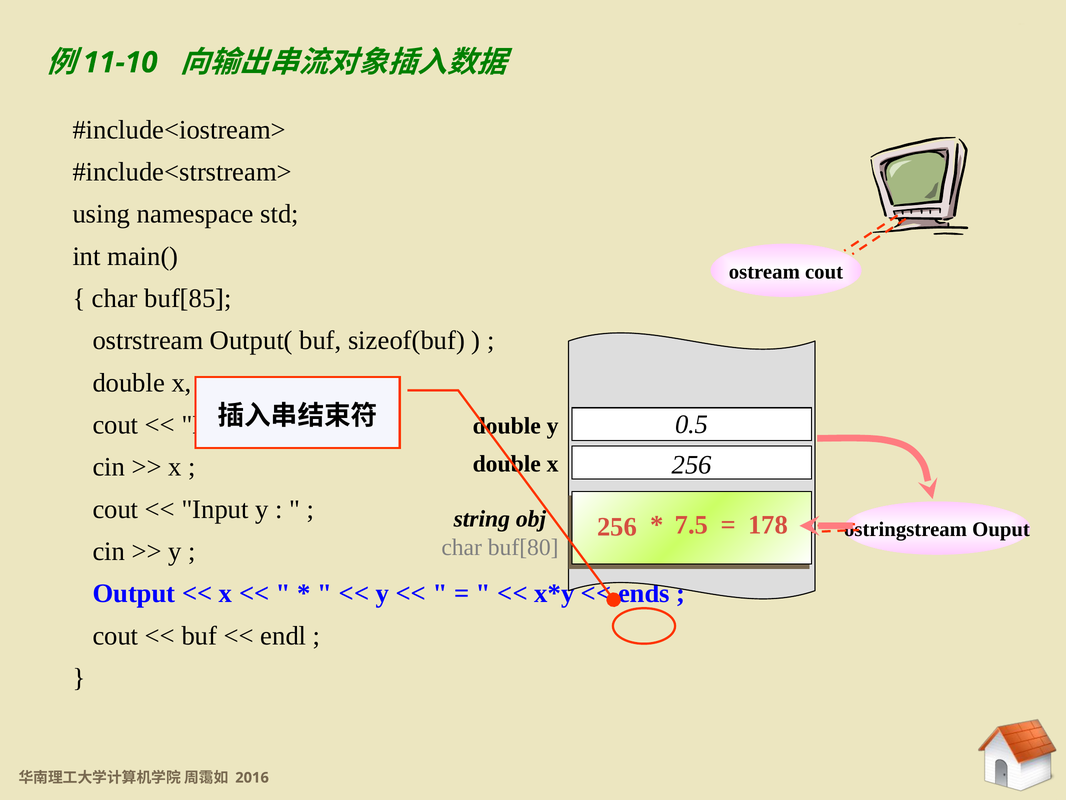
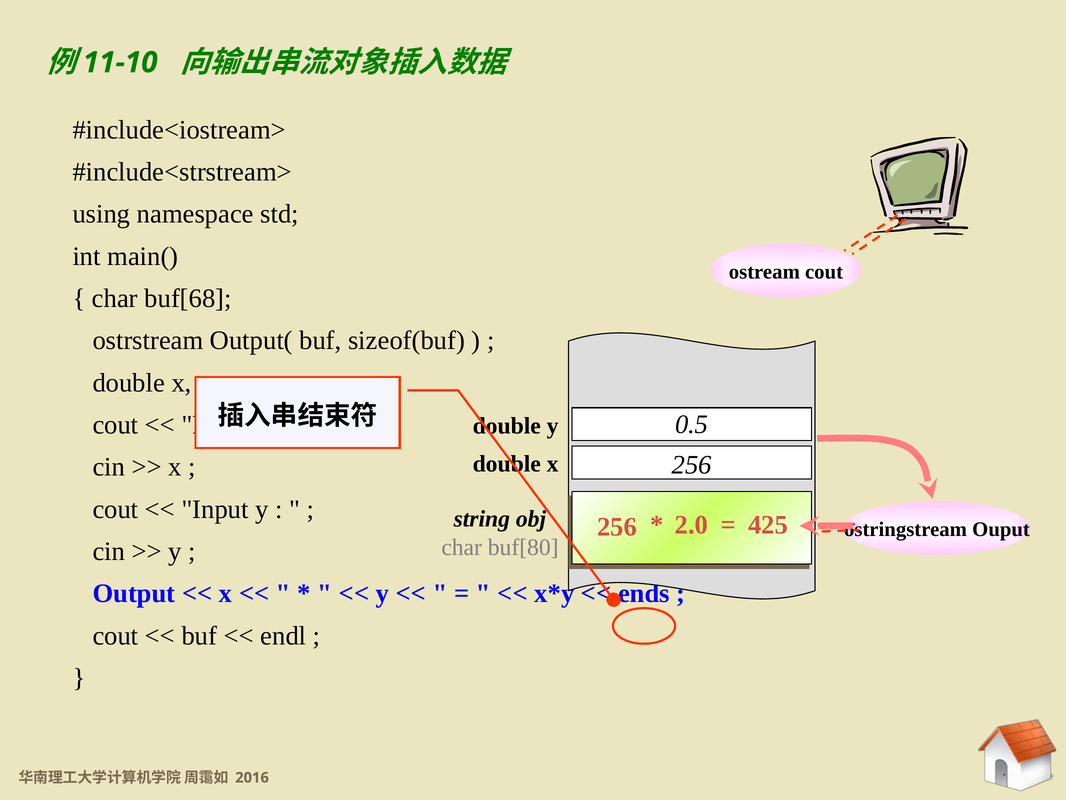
buf[85: buf[85 -> buf[68 (188, 298)
7.5: 7.5 -> 2.0 (692, 524)
178: 178 -> 425 (768, 524)
